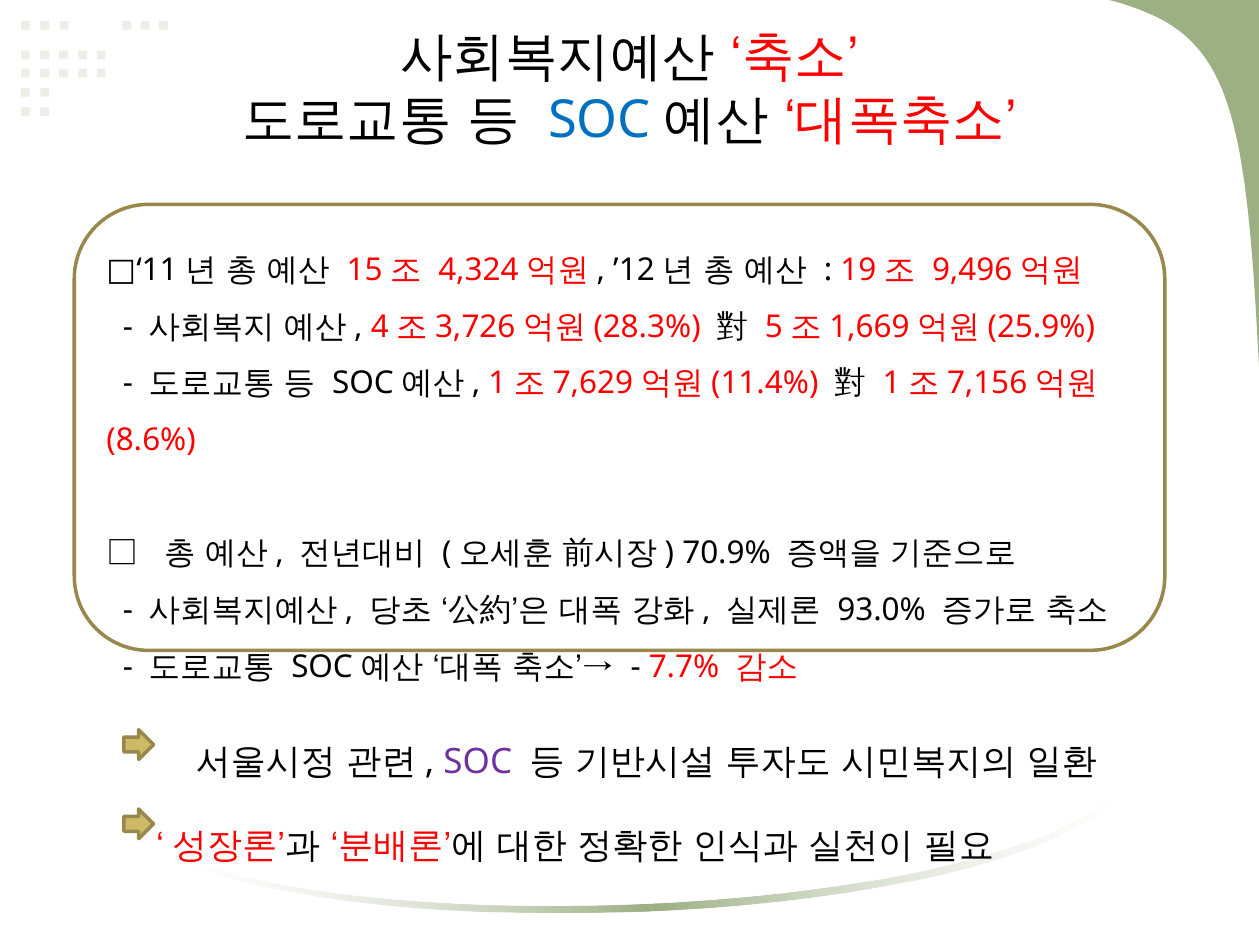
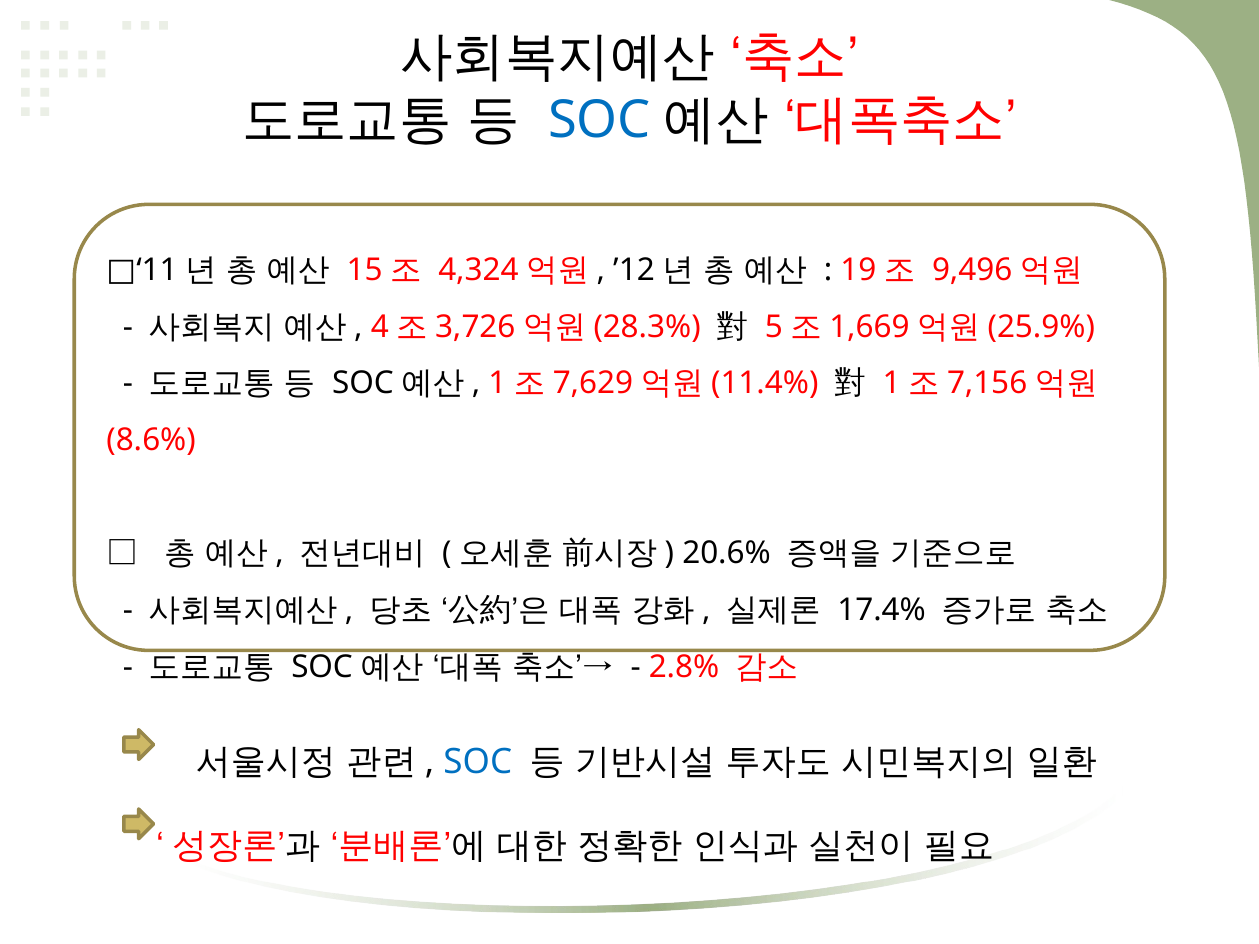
70.9%: 70.9% -> 20.6% (727, 554)
93.0%: 93.0% -> 17.4% (882, 610)
7.7%: 7.7% -> 2.8% (684, 667)
SOC colour: purple -> blue (478, 762)
